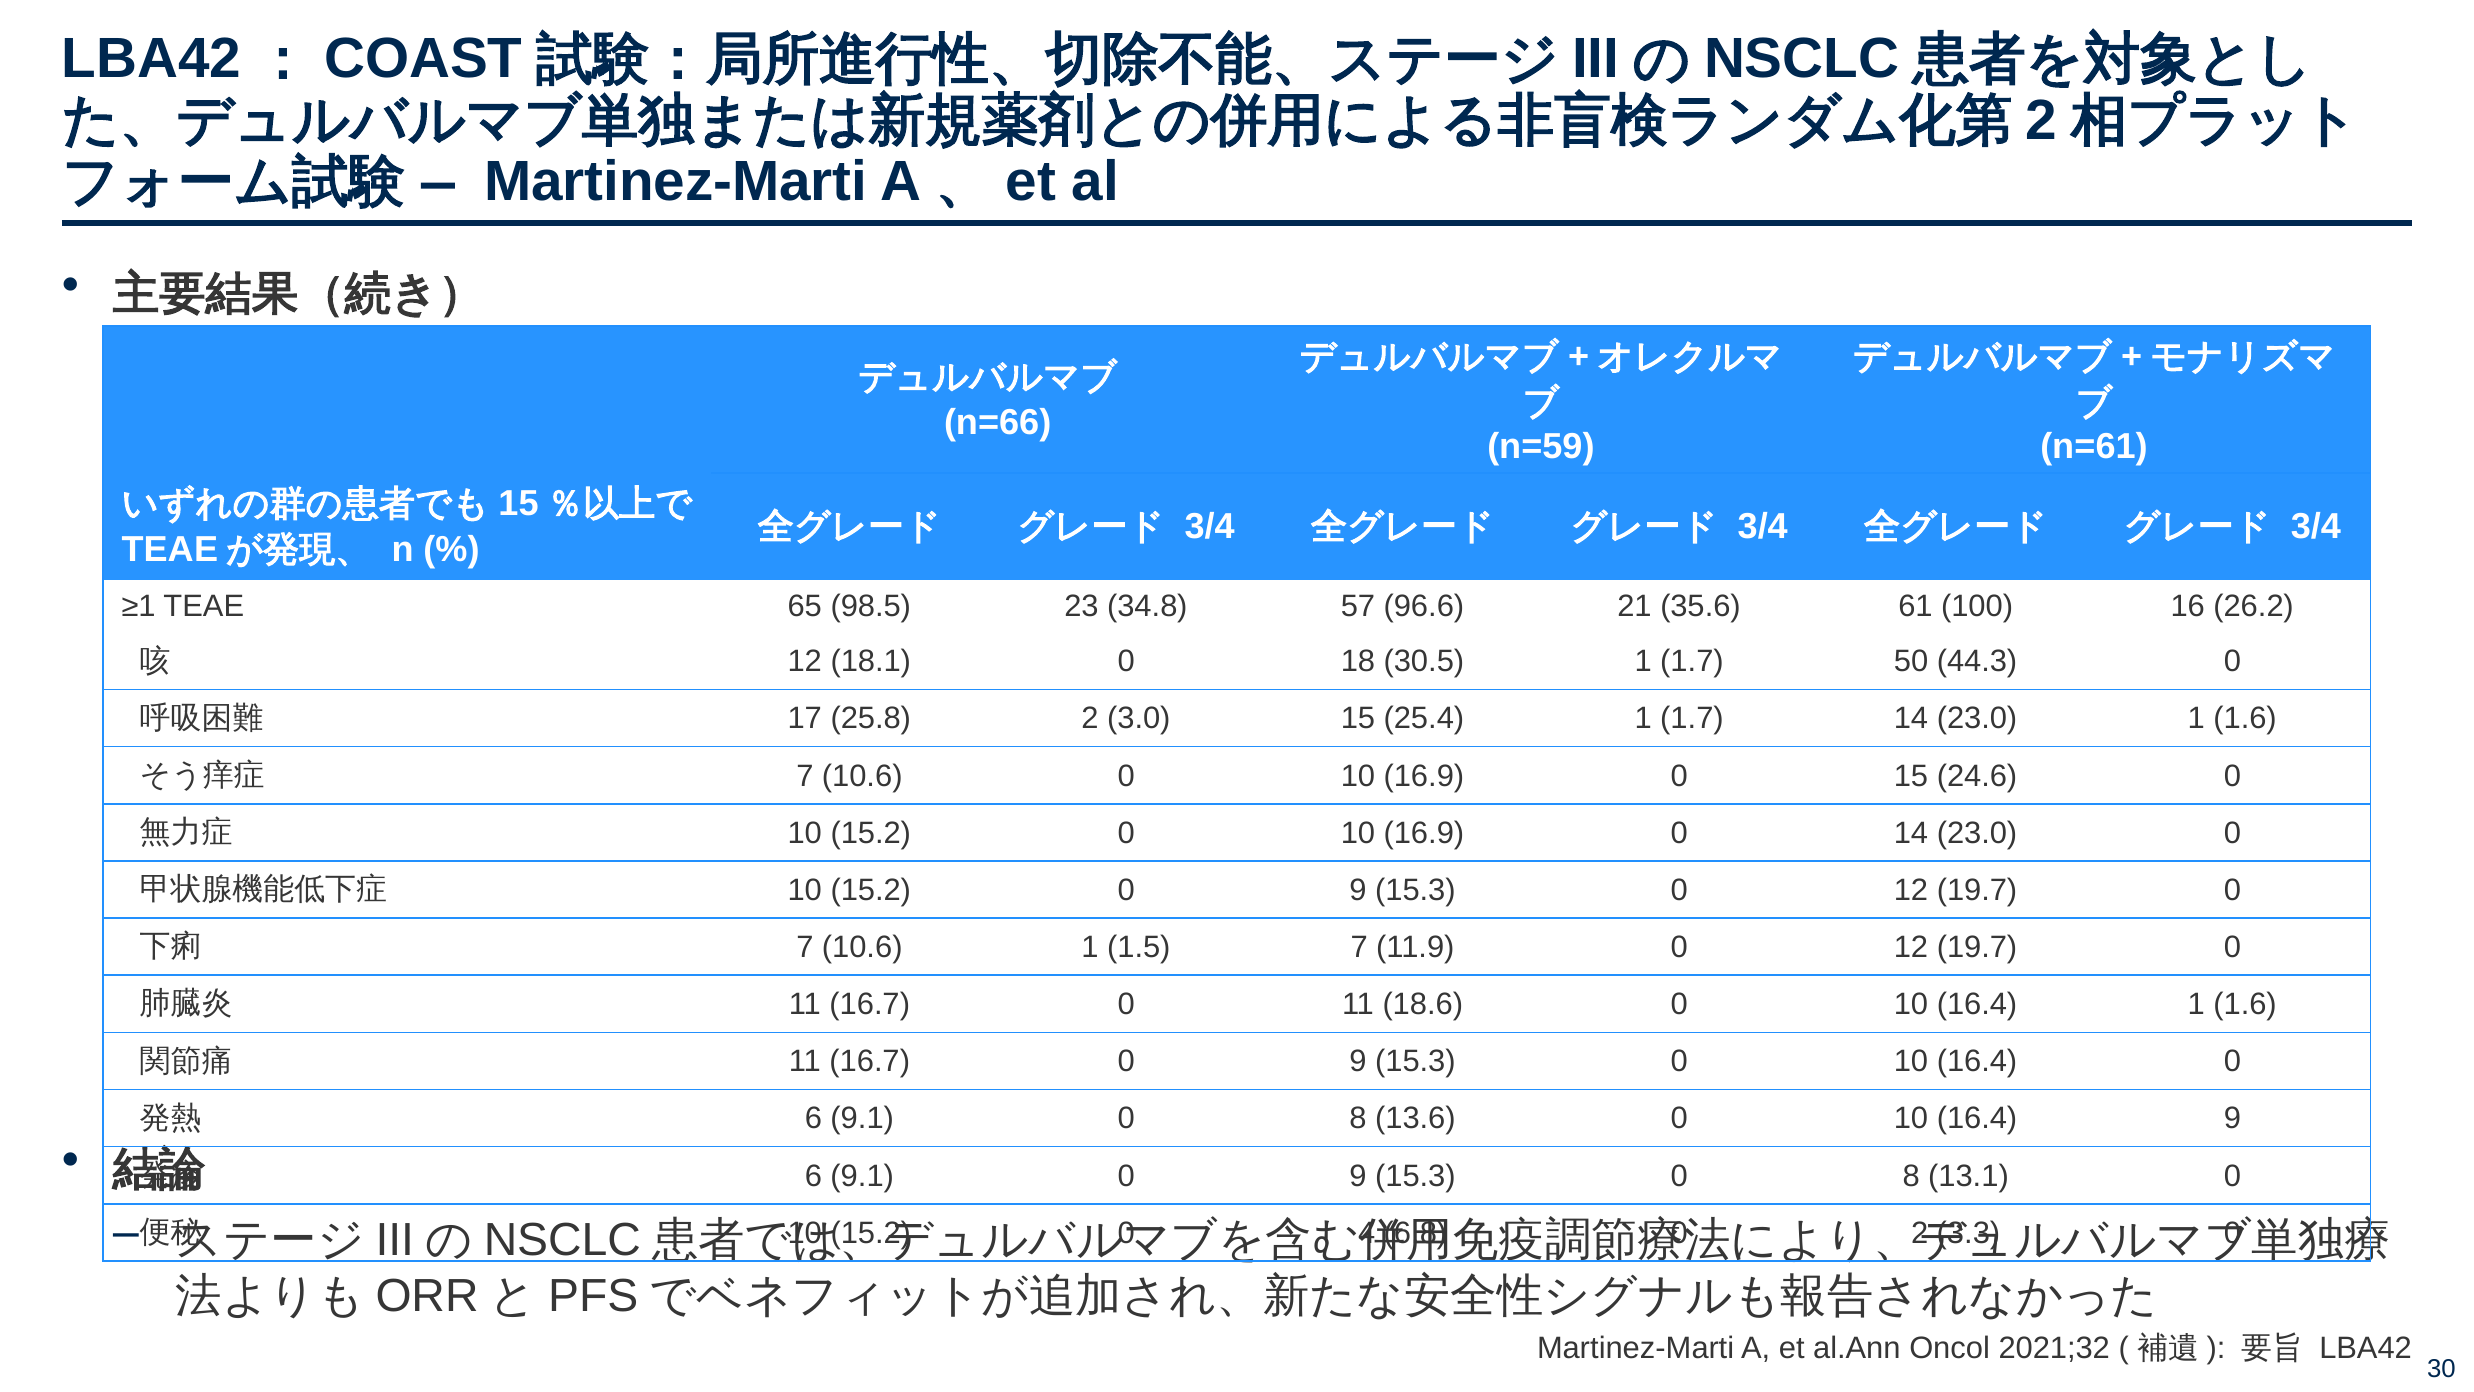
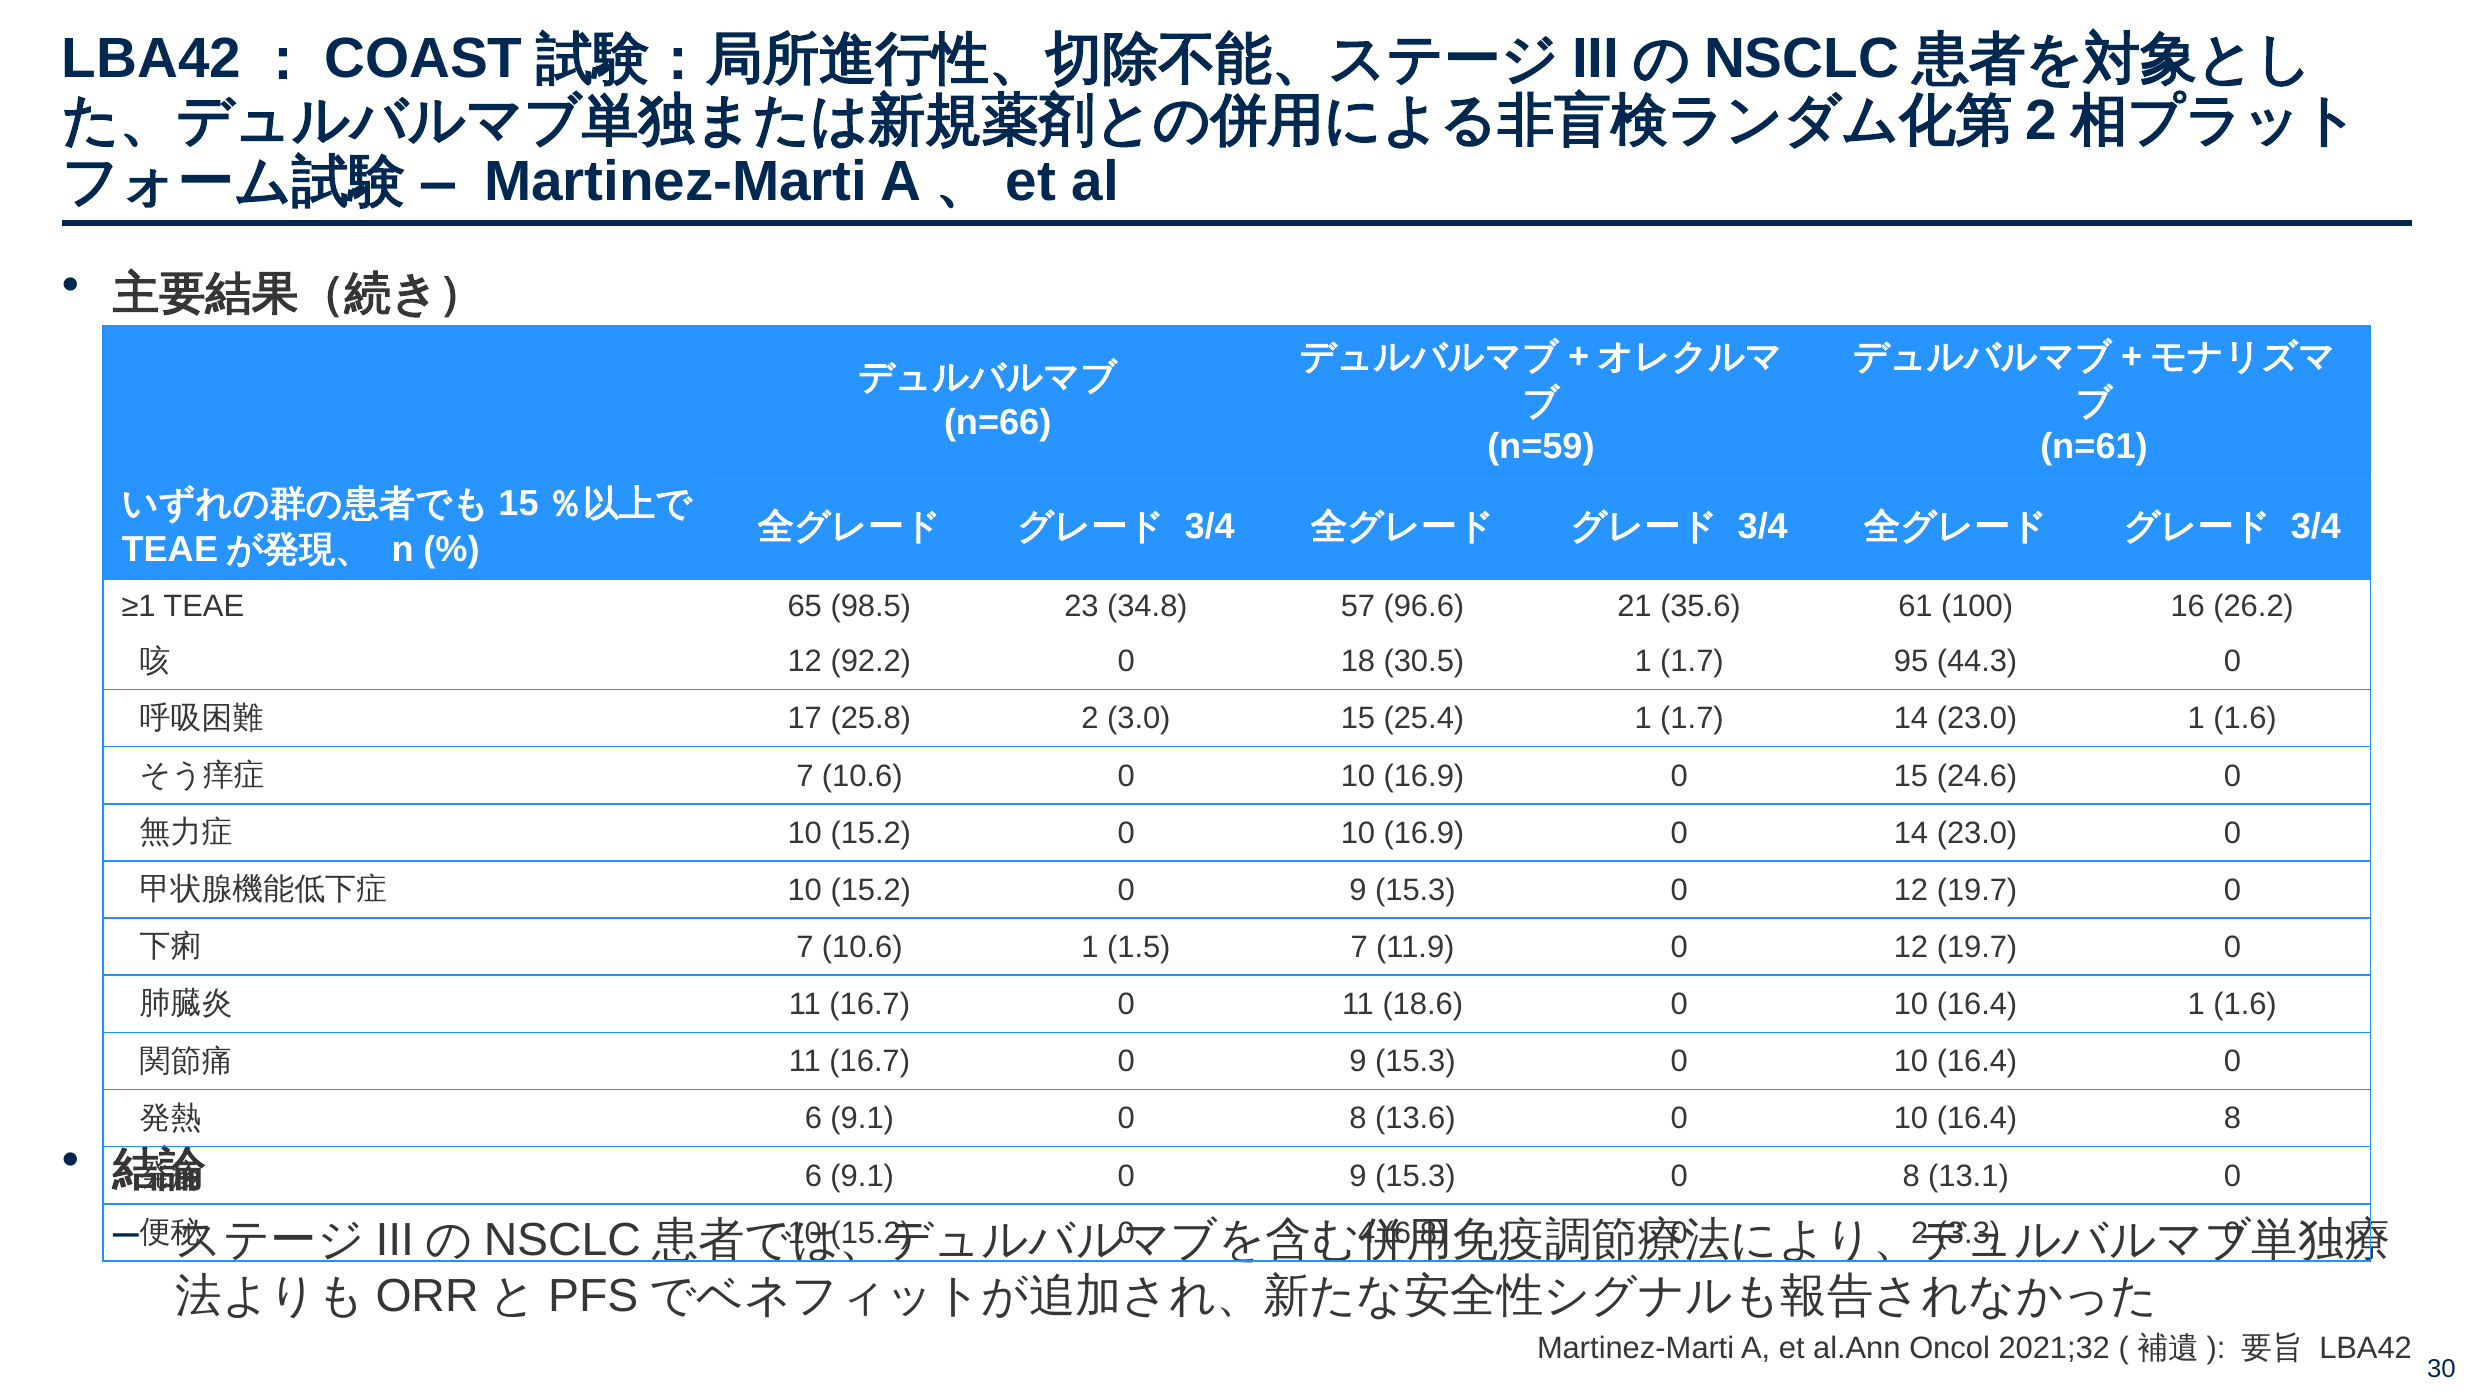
18.1: 18.1 -> 92.2 (871, 661)
50: 50 -> 95 (1911, 661)
16.4 9: 9 -> 8 (2232, 1118)
